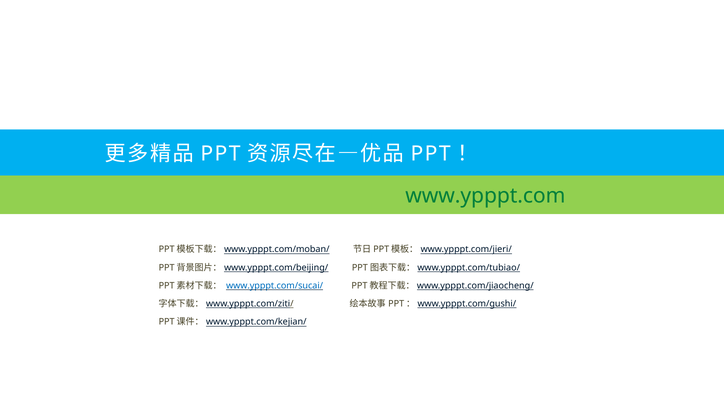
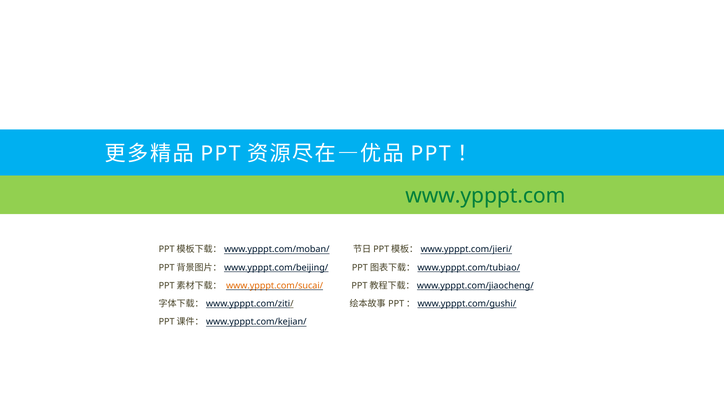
www.ypppt.com/sucai/ colour: blue -> orange (275, 286)
